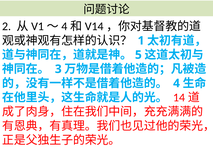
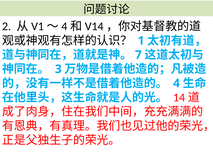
5: 5 -> 7 (138, 55)
